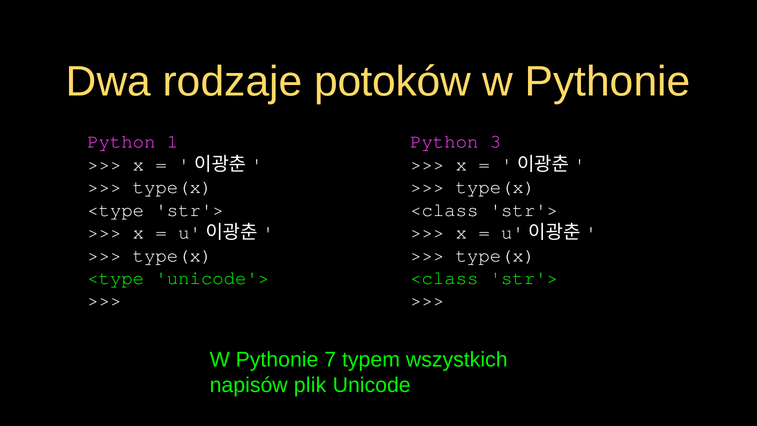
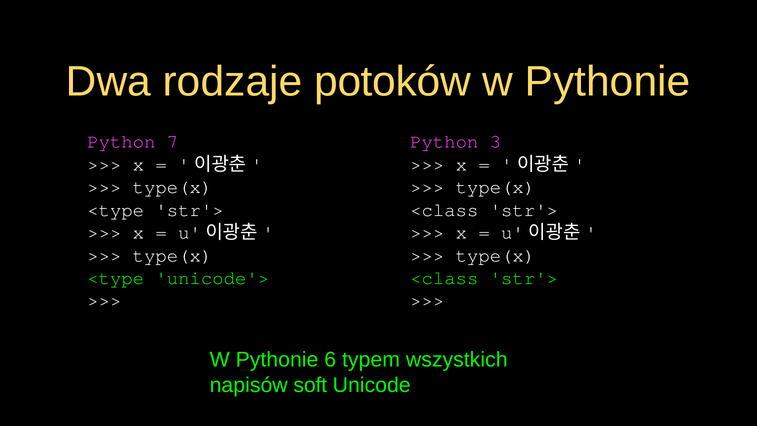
1: 1 -> 7 (173, 142)
7: 7 -> 6 (330, 359)
plik: plik -> soft (310, 385)
